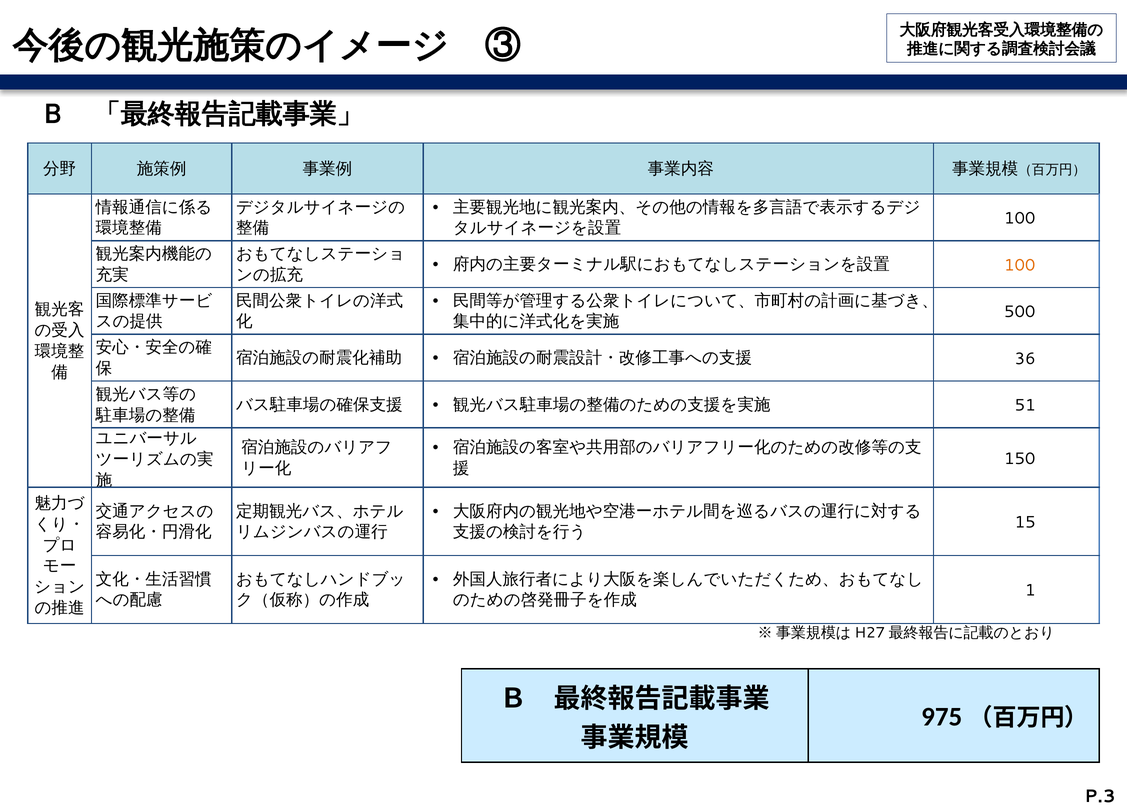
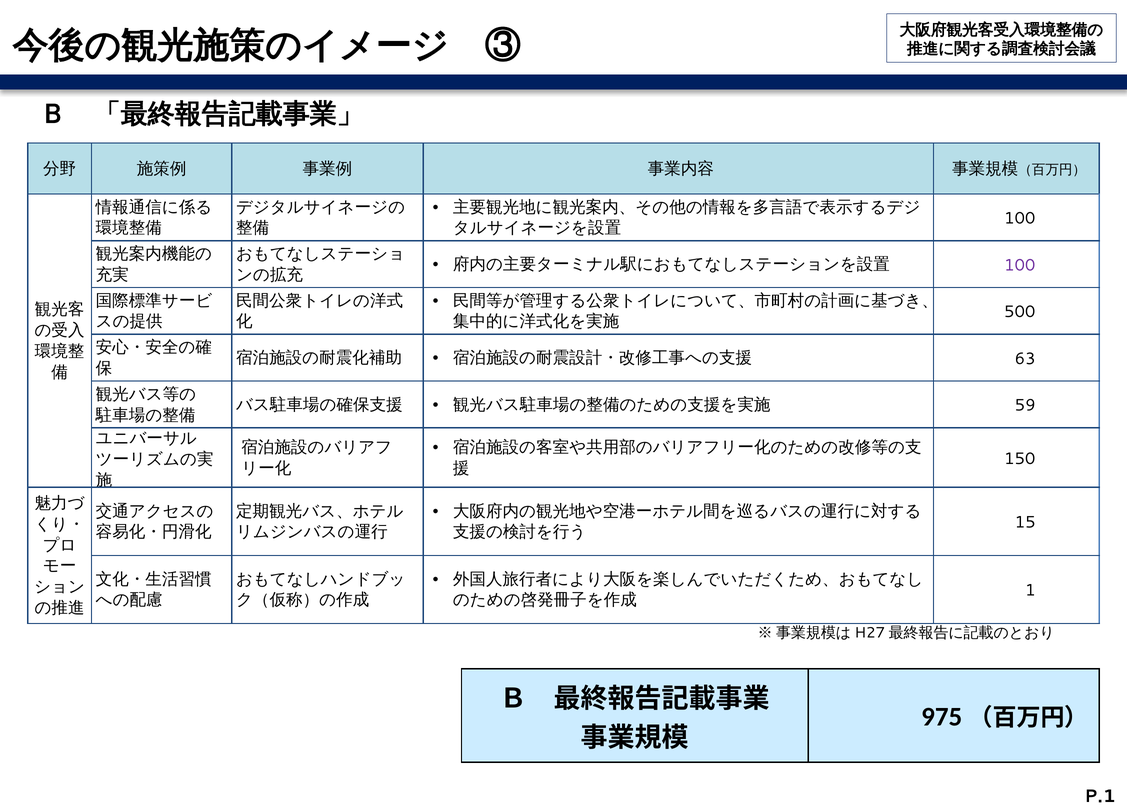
100 colour: orange -> purple (1020, 265)
36: 36 -> 63 (1025, 359)
51: 51 -> 59 (1025, 405)
P.3: P.3 -> P.1 (1100, 796)
